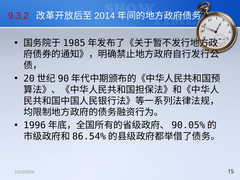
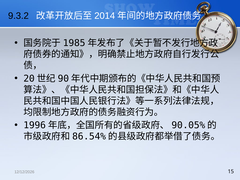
9.3.2 colour: red -> black (18, 16)
